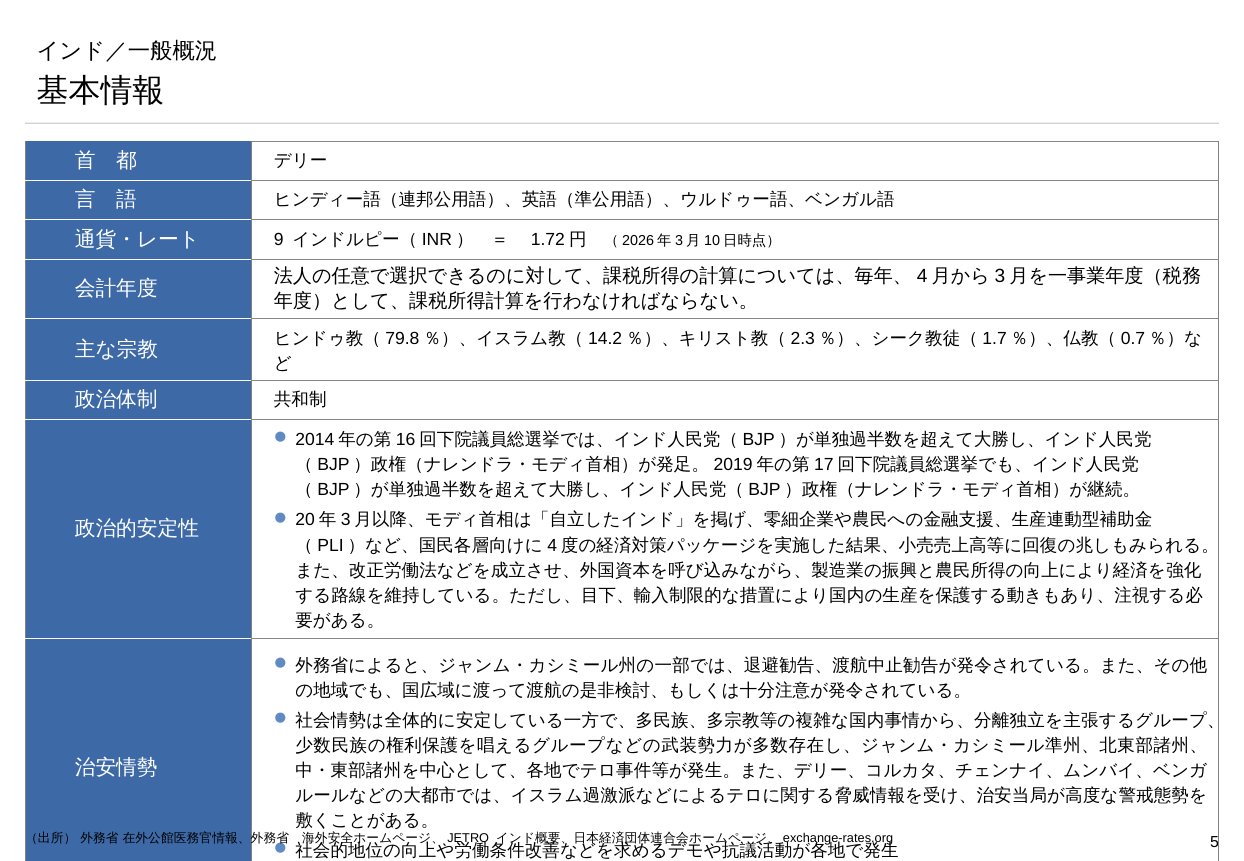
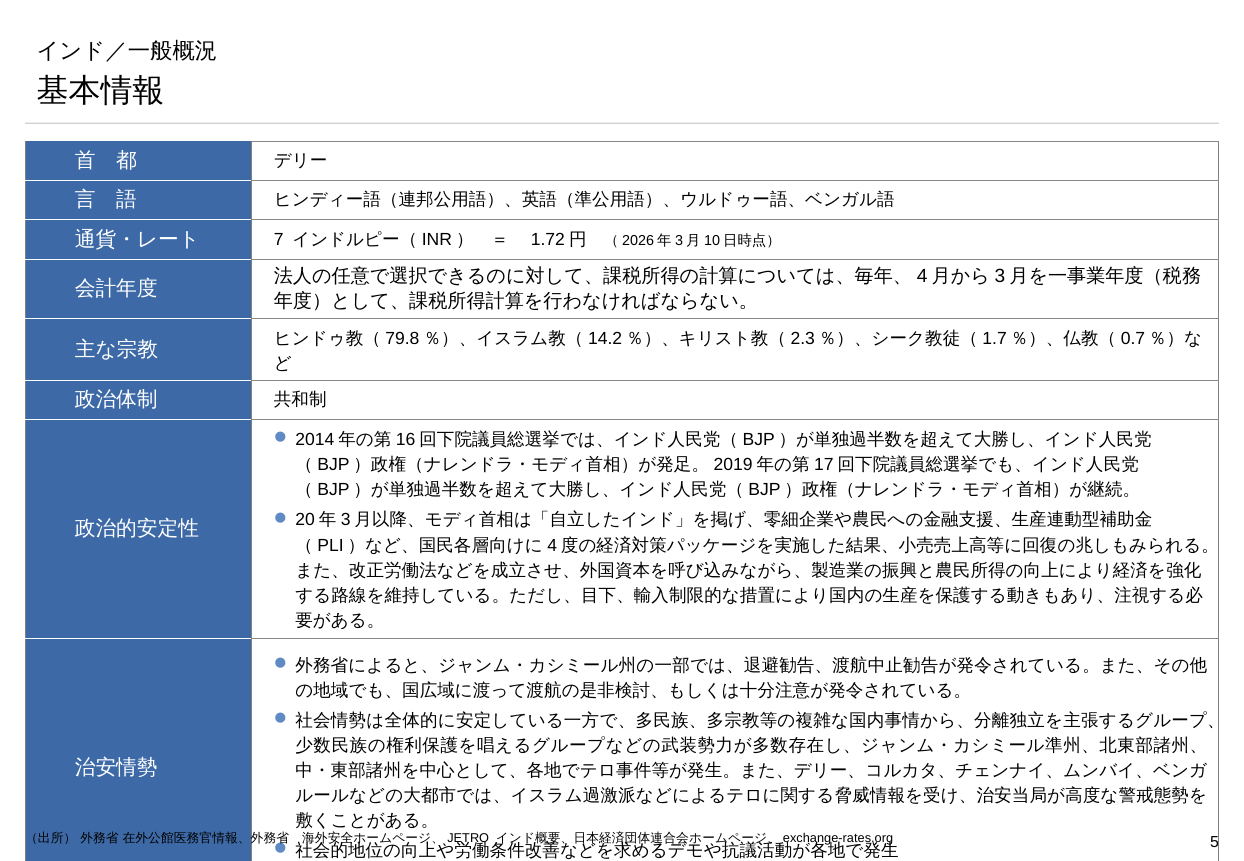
9: 9 -> 7 (279, 239)
